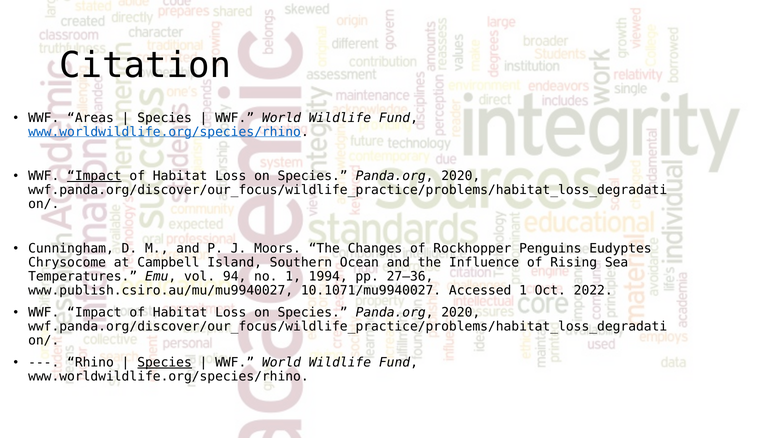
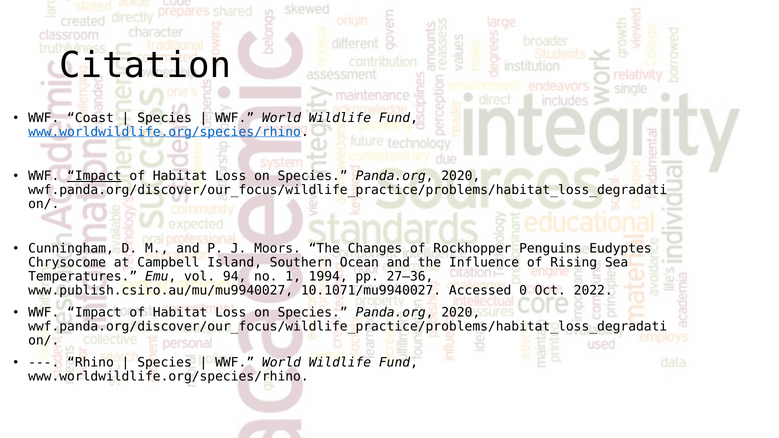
Areas: Areas -> Coast (90, 118)
Accessed 1: 1 -> 0 (523, 290)
Species underline: present -> none (165, 363)
